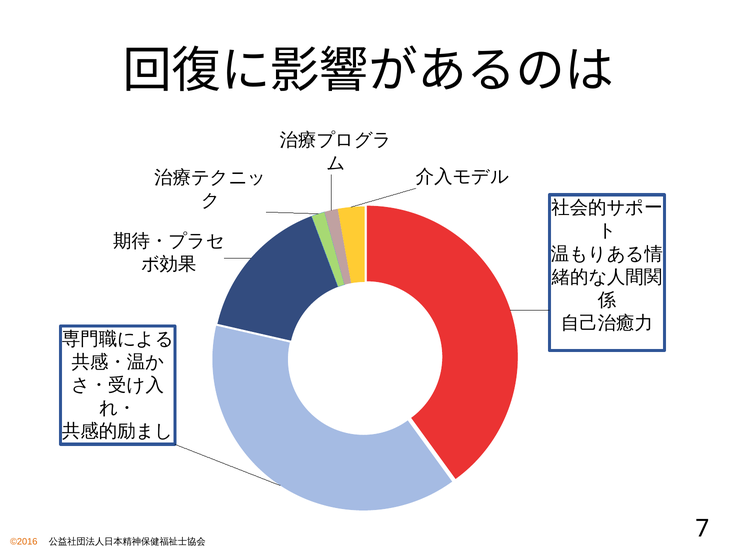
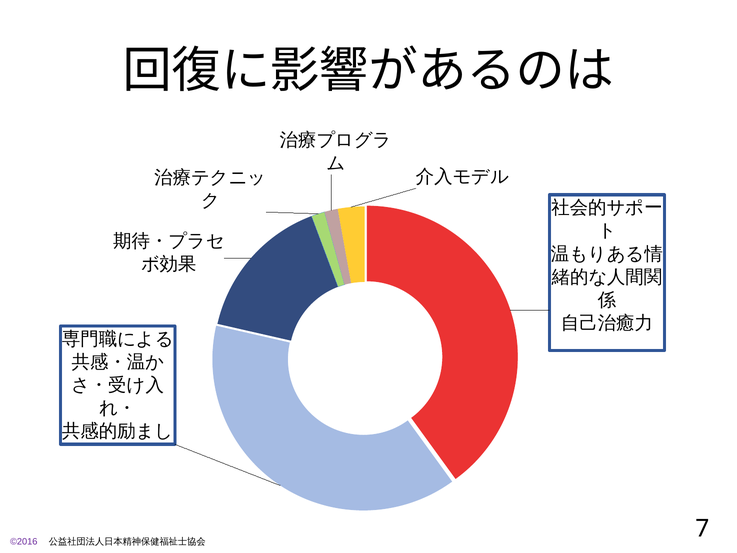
©2016 colour: orange -> purple (24, 542)
